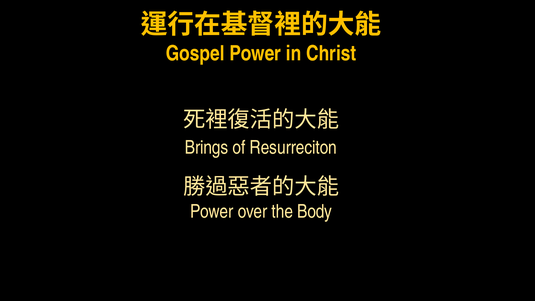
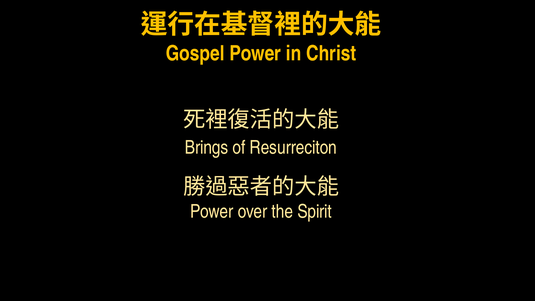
Body: Body -> Spirit (315, 211)
